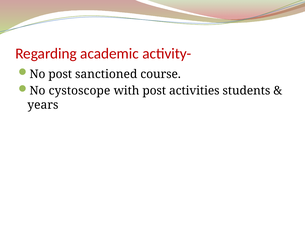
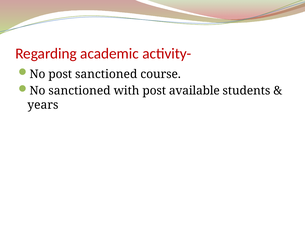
No cystoscope: cystoscope -> sanctioned (79, 91)
activities: activities -> available (194, 91)
